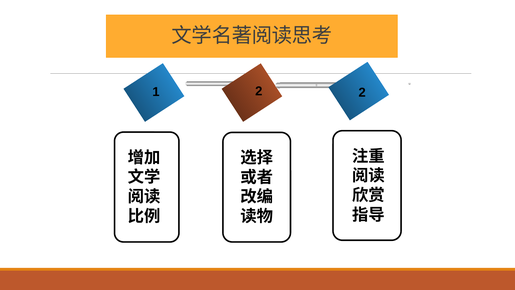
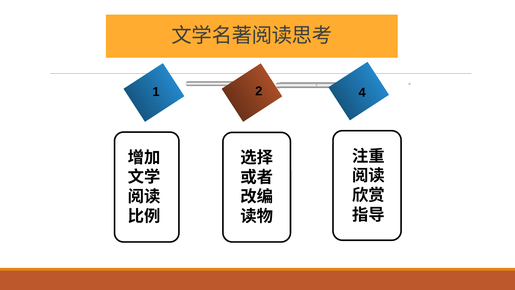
1 2: 2 -> 4 (362, 93)
